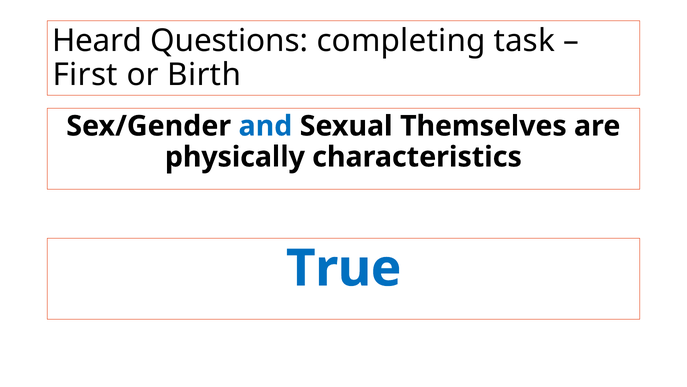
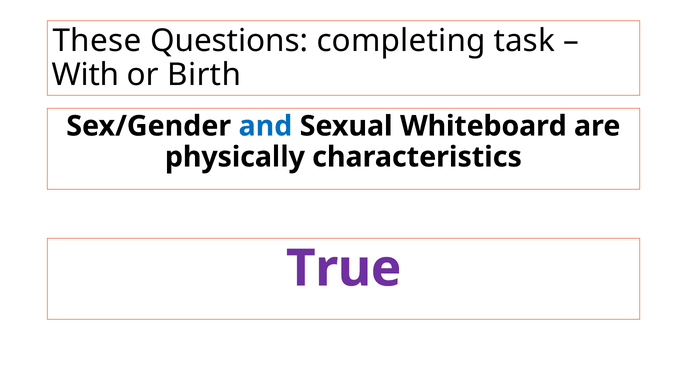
Heard: Heard -> These (97, 41)
First: First -> With (86, 75)
Themselves: Themselves -> Whiteboard (483, 126)
True colour: blue -> purple (344, 268)
